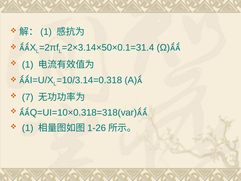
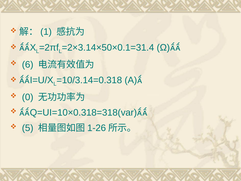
1: 1 -> 6 (28, 64)
7: 7 -> 0 (28, 97)
1: 1 -> 5 (28, 128)
